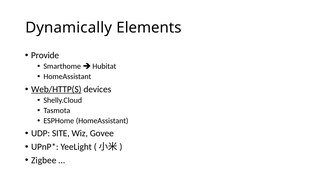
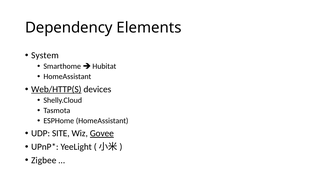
Dynamically: Dynamically -> Dependency (69, 28)
Provide: Provide -> System (45, 55)
Govee underline: none -> present (102, 133)
